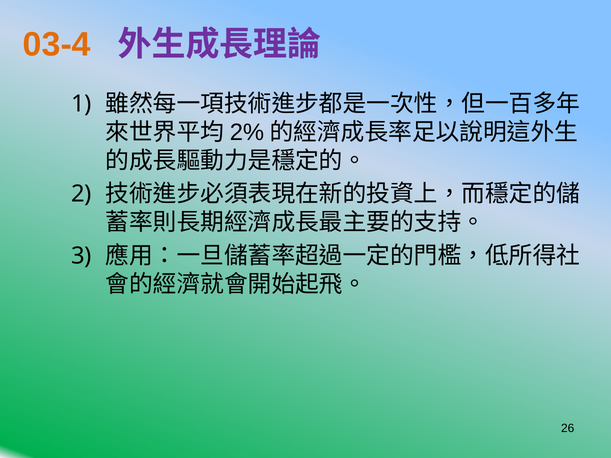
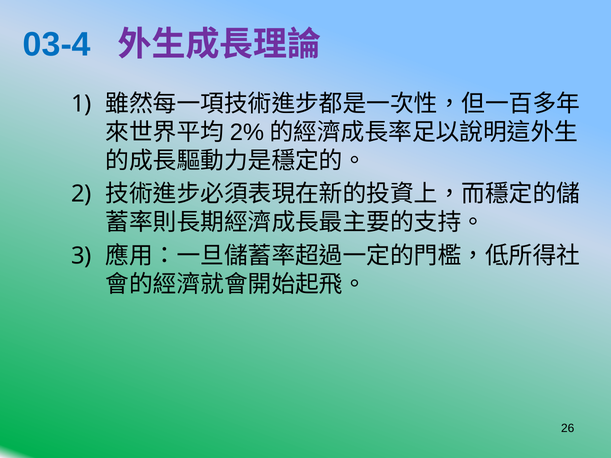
03-4 colour: orange -> blue (57, 45)
